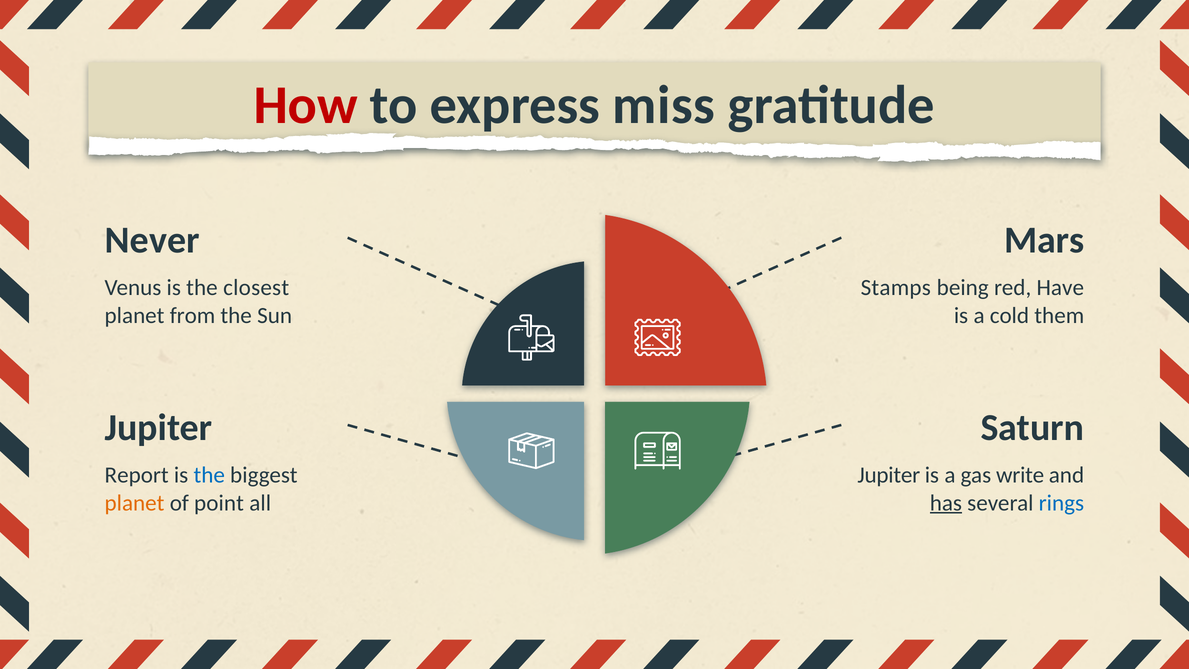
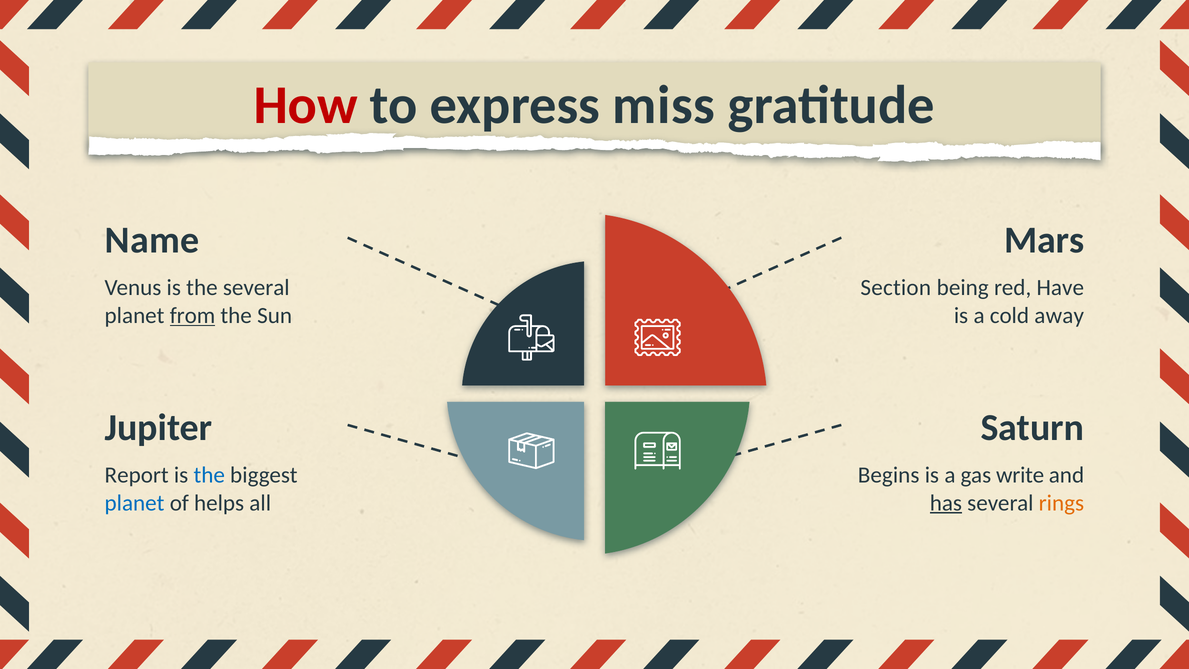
Never: Never -> Name (152, 240)
the closest: closest -> several (256, 288)
Stamps: Stamps -> Section (896, 288)
from underline: none -> present (193, 316)
them: them -> away (1059, 316)
Jupiter: Jupiter -> Begins (889, 475)
planet colour: orange -> blue (135, 503)
point: point -> helps (219, 503)
rings colour: blue -> orange (1061, 503)
